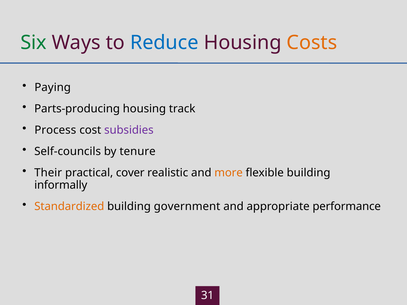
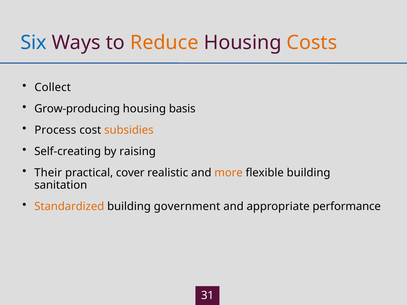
Six colour: green -> blue (34, 43)
Reduce colour: blue -> orange (164, 43)
Paying: Paying -> Collect (53, 88)
Parts-producing: Parts-producing -> Grow-producing (77, 109)
track: track -> basis (182, 109)
subsidies colour: purple -> orange (129, 130)
Self-councils: Self-councils -> Self-creating (68, 152)
tenure: tenure -> raising (138, 152)
informally: informally -> sanitation (61, 185)
